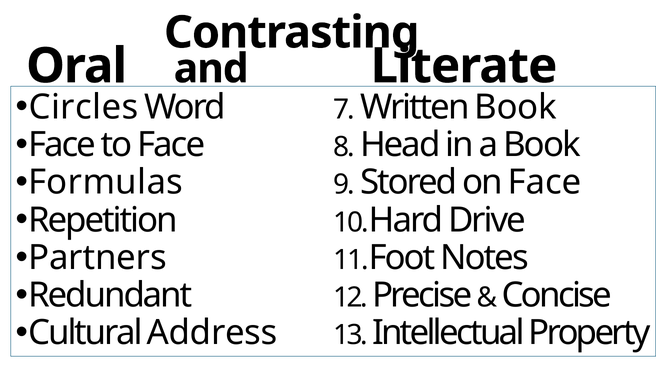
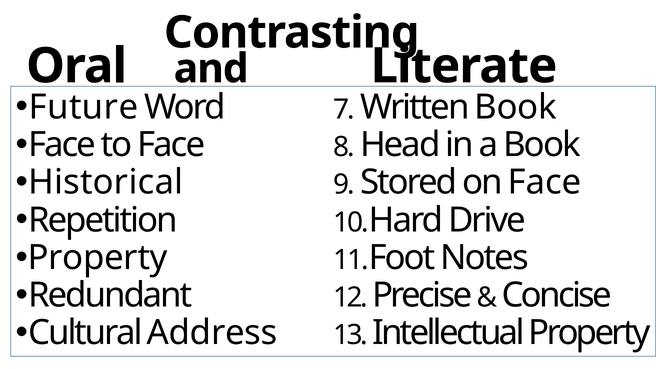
Circles: Circles -> Future (83, 107)
Formulas: Formulas -> Historical (106, 182)
Partners: Partners -> Property (98, 258)
